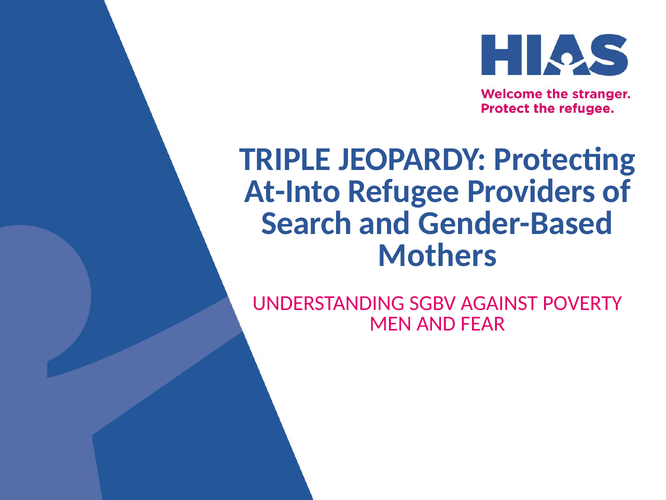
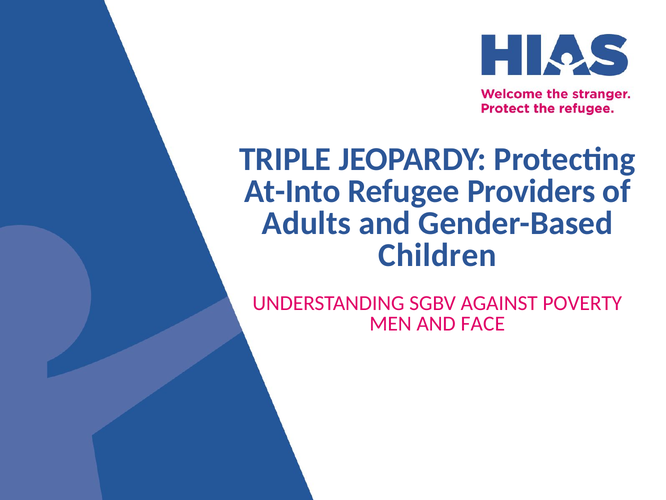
Search: Search -> Adults (306, 223)
Mothers: Mothers -> Children (437, 255)
FEAR: FEAR -> FACE (483, 323)
